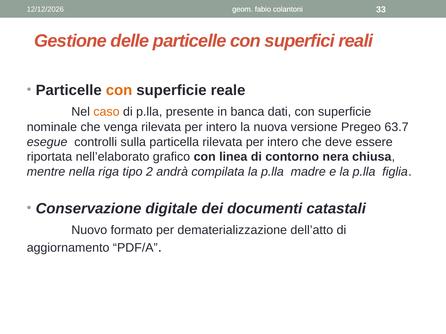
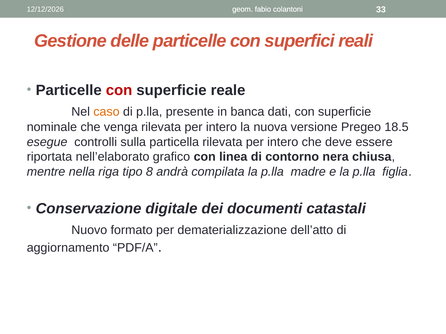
con colour: orange -> red (119, 90)
63.7: 63.7 -> 18.5 (397, 127)
2: 2 -> 8 (149, 172)
